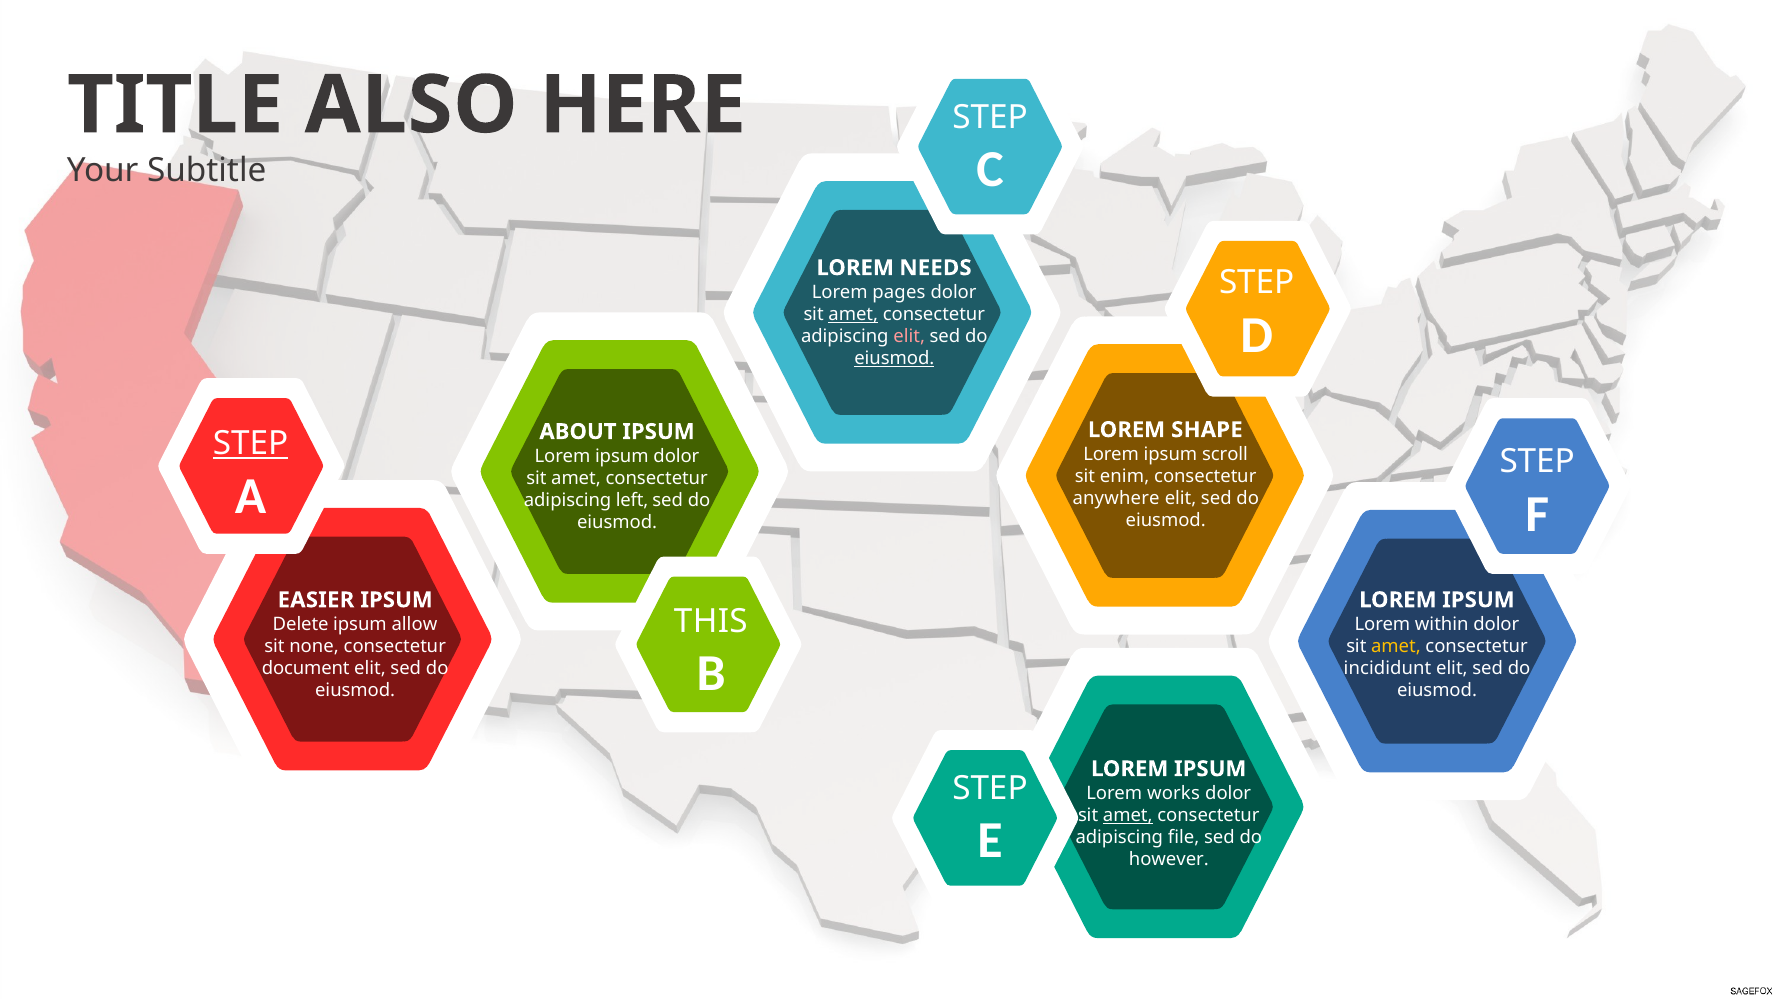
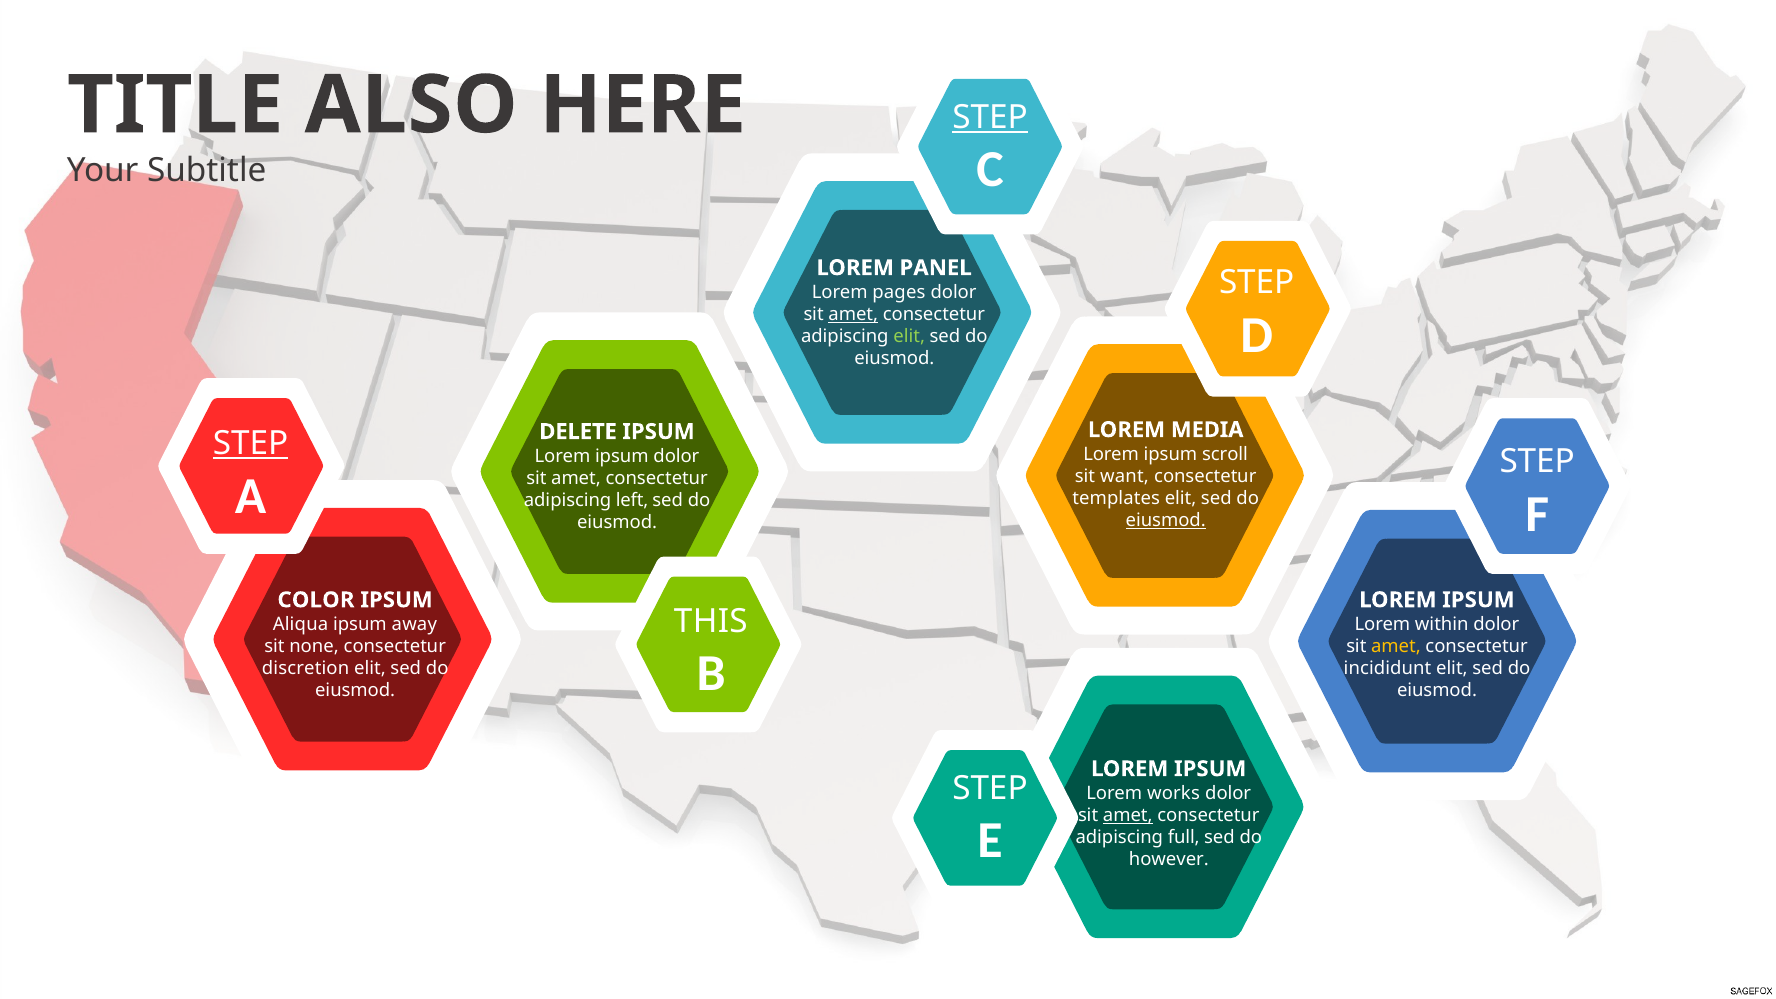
STEP underline: none -> present (990, 117)
NEEDS: NEEDS -> PANEL (936, 268)
elit colour: pink -> light green (909, 336)
eiusmod underline: present -> none (894, 359)
SHAPE: SHAPE -> MEDIA (1207, 430)
ABOUT: ABOUT -> DELETE (578, 432)
enim: enim -> want (1124, 476)
anywhere: anywhere -> templates (1116, 498)
eiusmod underline: none -> present (1166, 521)
EASIER: EASIER -> COLOR (316, 600)
Delete: Delete -> Aliqua (301, 624)
allow: allow -> away (414, 624)
document: document -> discretion (306, 669)
file: file -> full (1184, 838)
